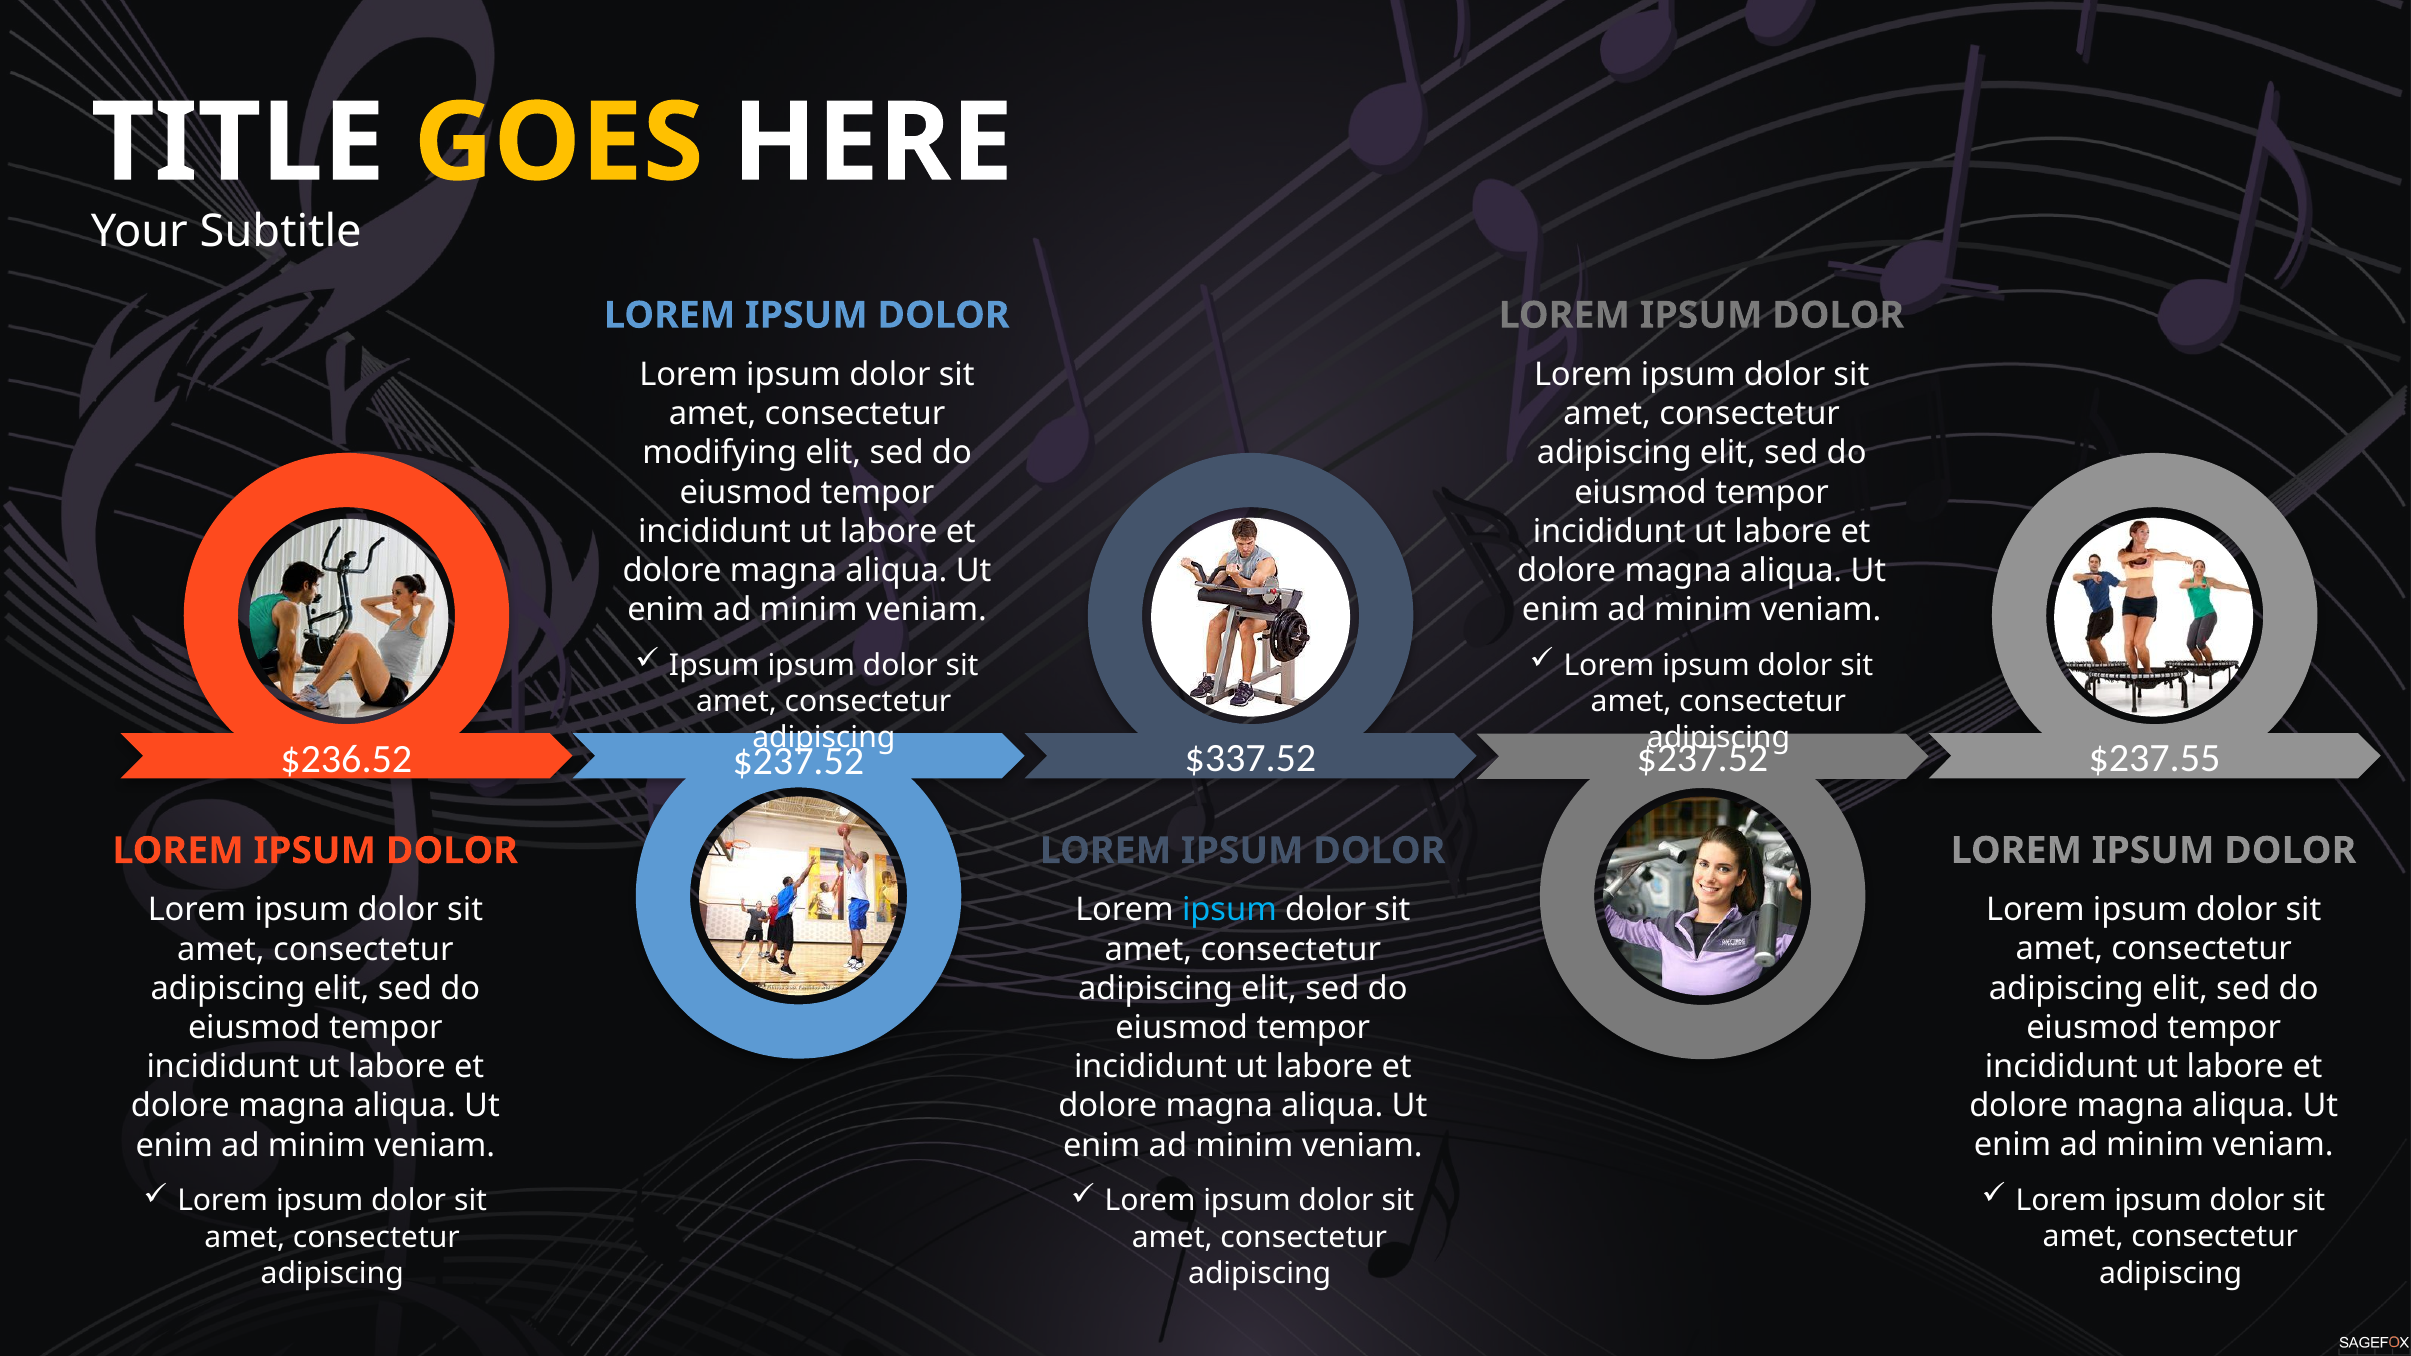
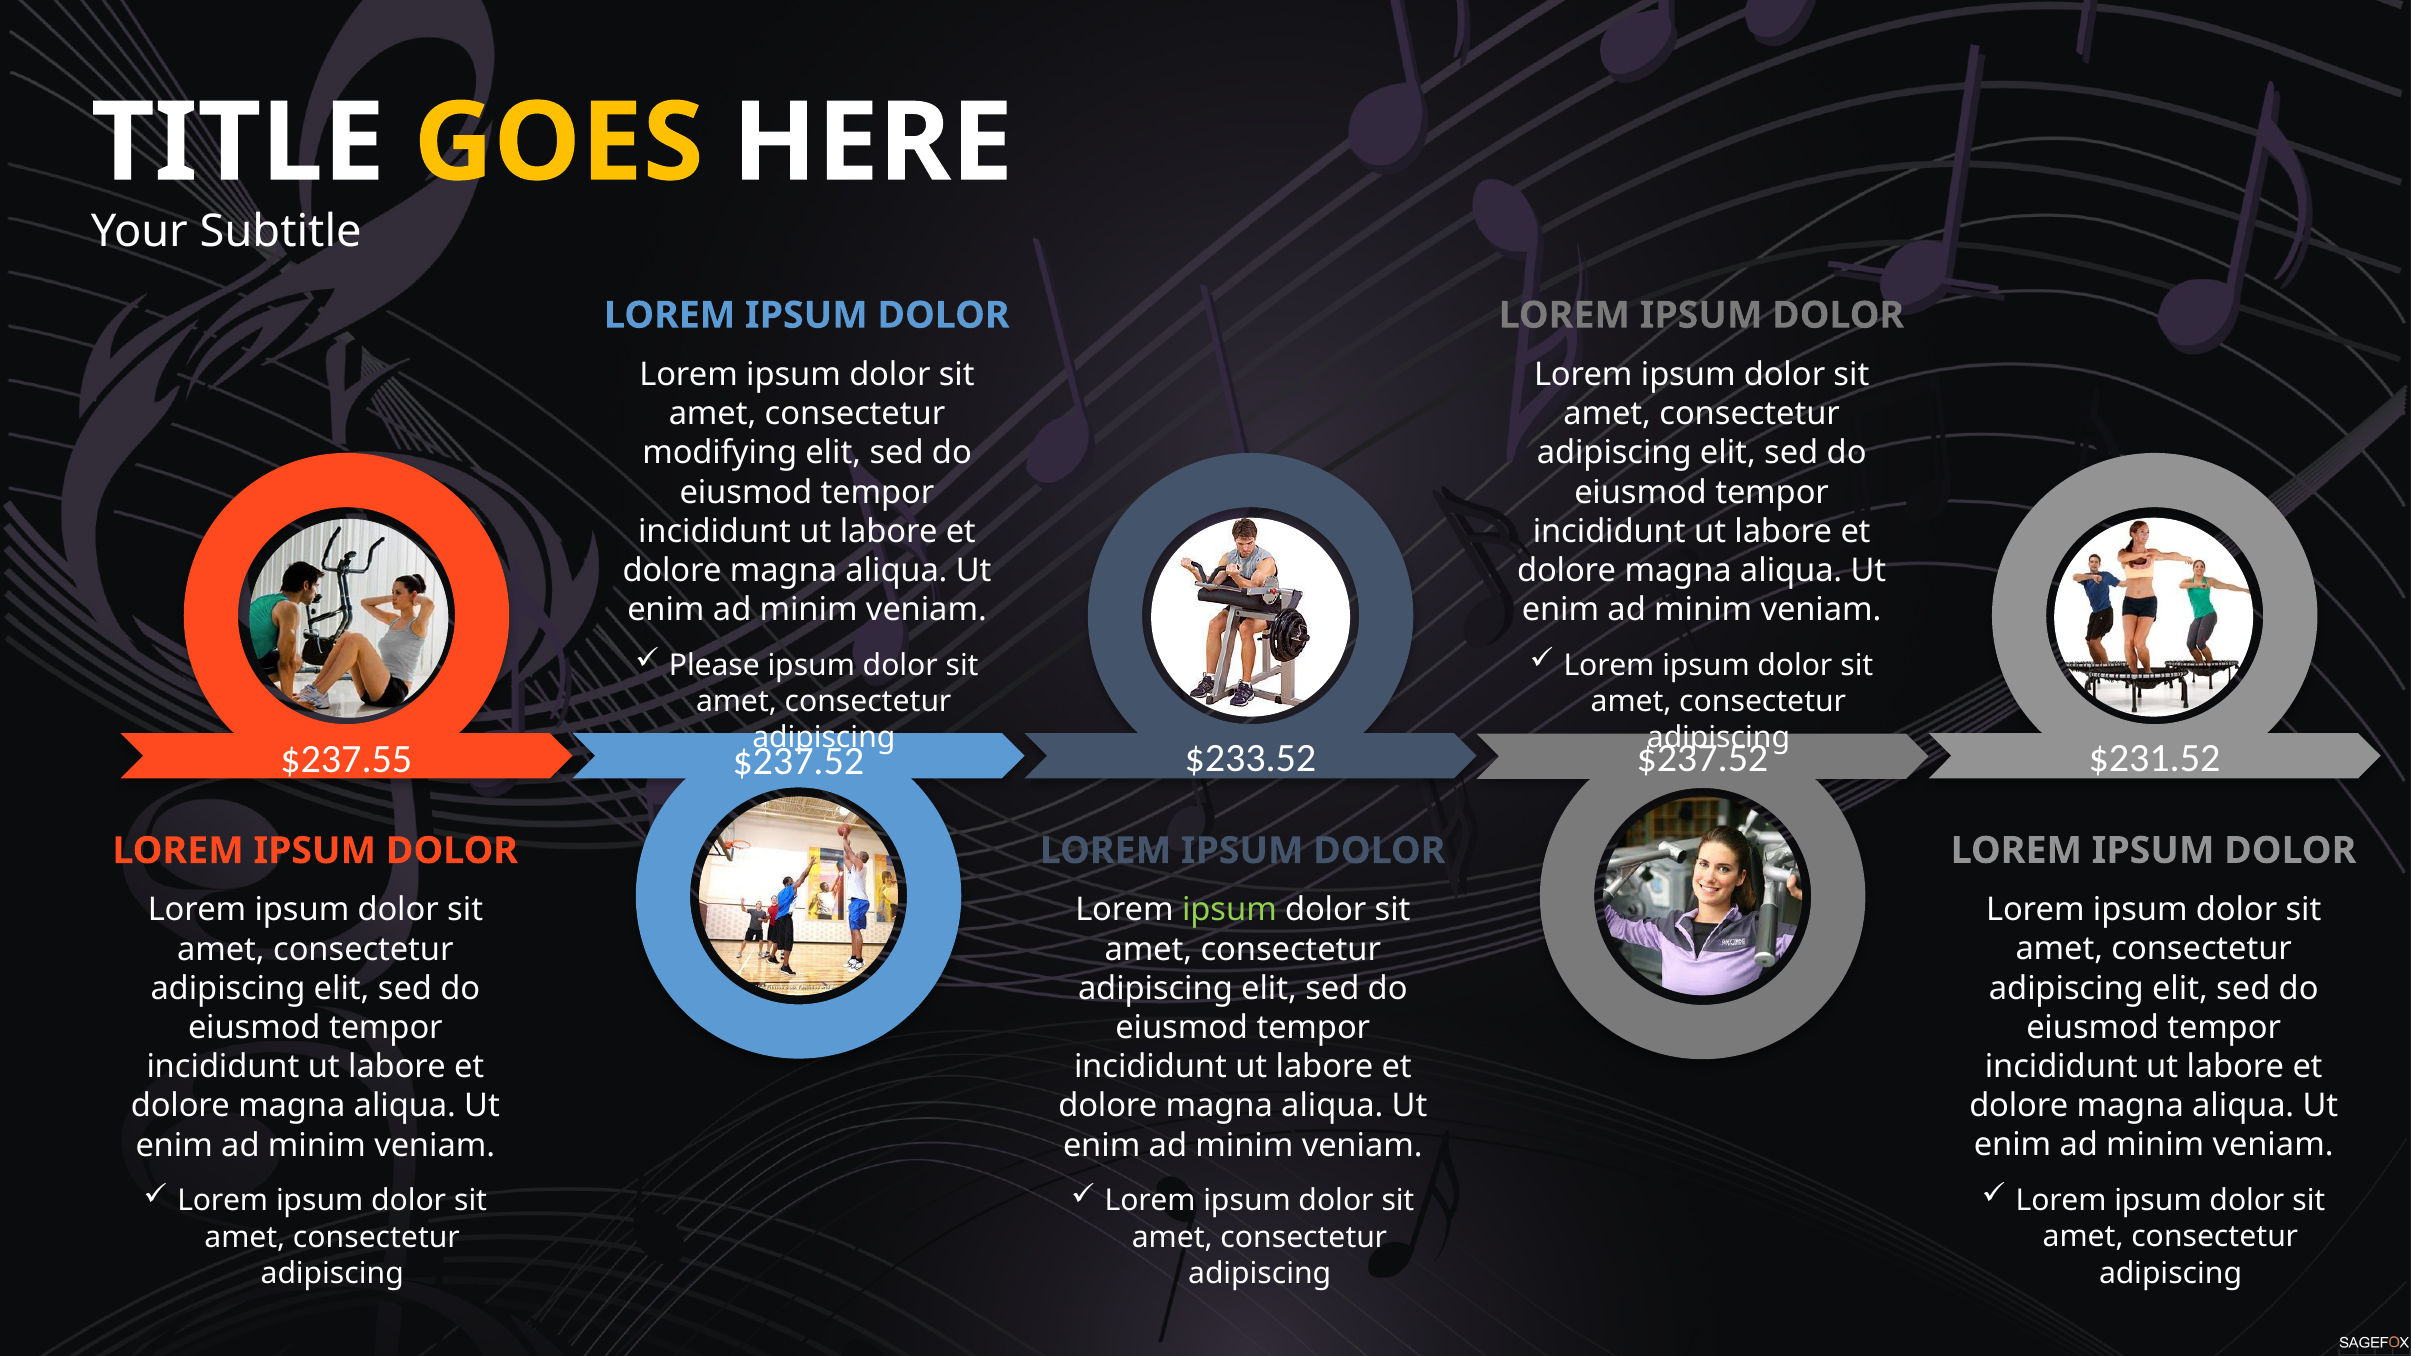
Ipsum: Ipsum -> Please (714, 666)
$236.52: $236.52 -> $237.55 (346, 760)
$337.52: $337.52 -> $233.52 (1250, 758)
$237.55: $237.55 -> $231.52 (2155, 758)
ipsum colour: light blue -> light green (1229, 910)
